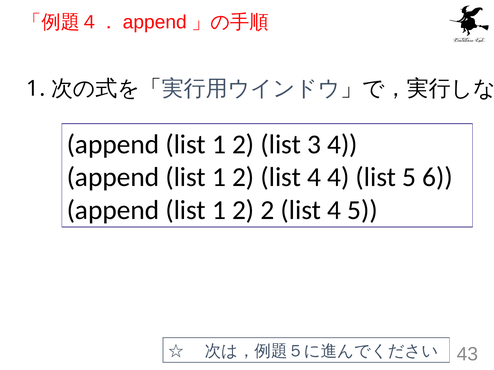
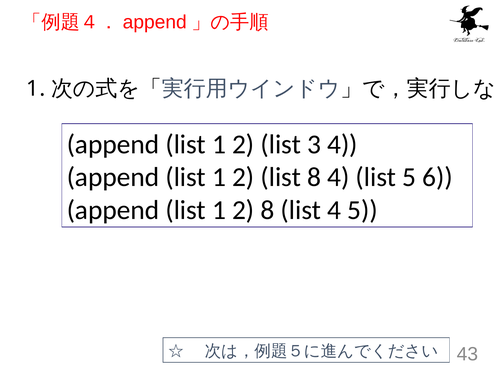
1 2 list 4: 4 -> 8 (314, 177)
2 2: 2 -> 8 (267, 210)
